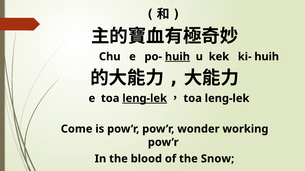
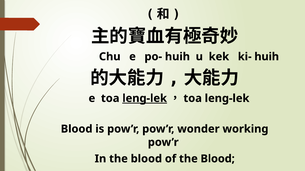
huih underline: present -> none (177, 57)
Come: Come -> Blood (77, 129)
of the Snow: Snow -> Blood (218, 159)
